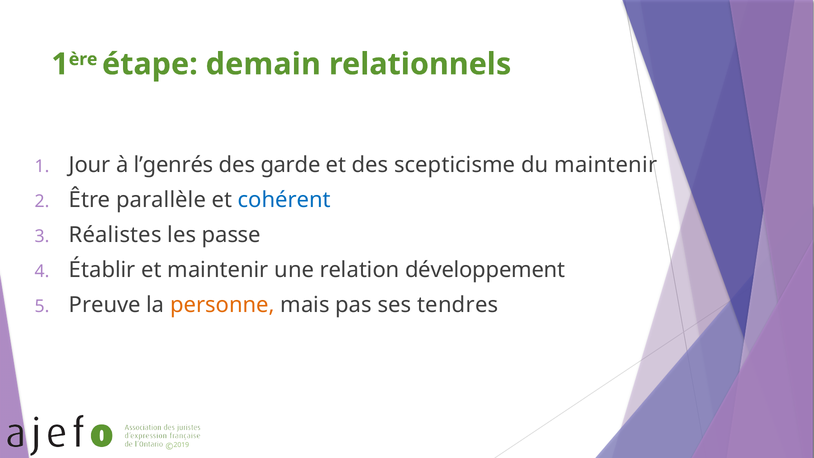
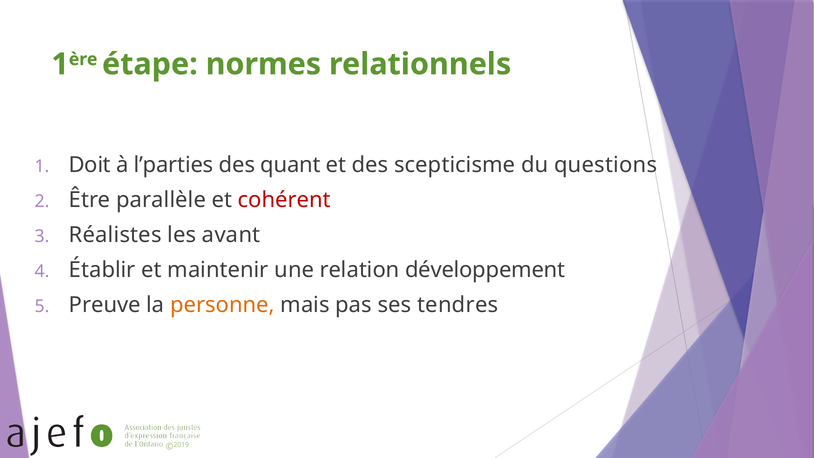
demain: demain -> normes (263, 64)
Jour: Jour -> Doit (90, 165)
l’genrés: l’genrés -> l’parties (174, 165)
garde: garde -> quant (291, 165)
du maintenir: maintenir -> questions (606, 165)
cohérent colour: blue -> red (284, 200)
passe: passe -> avant (231, 235)
